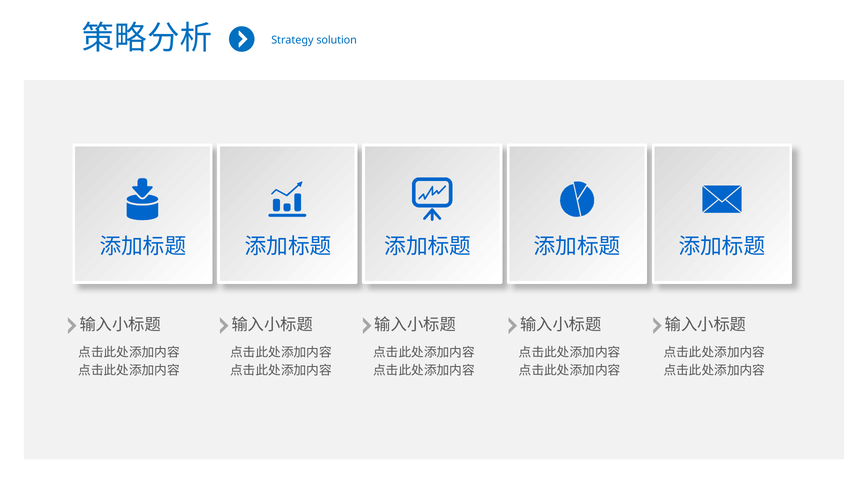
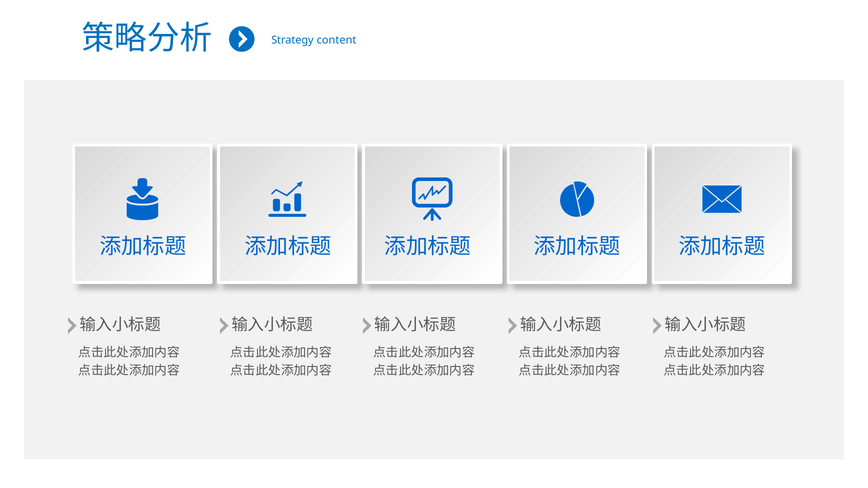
solution: solution -> content (337, 40)
